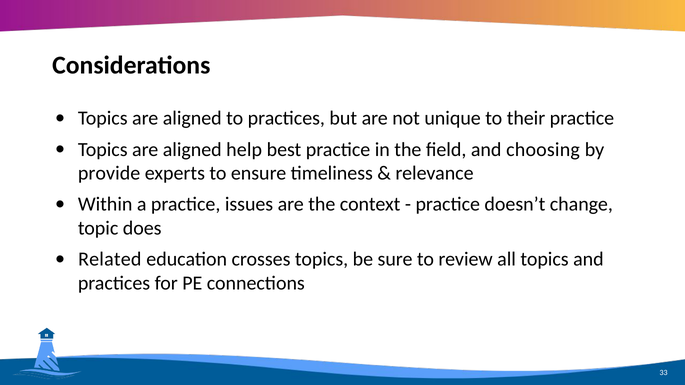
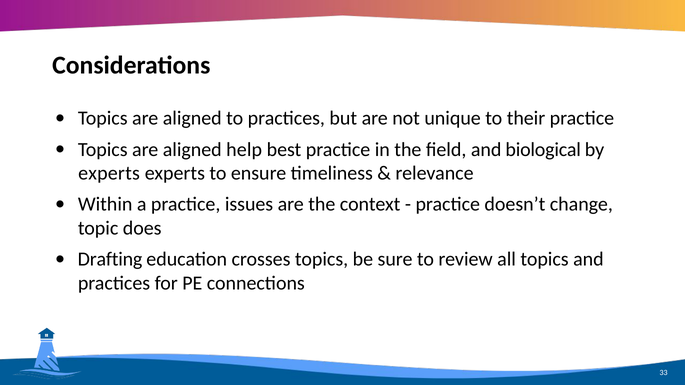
choosing: choosing -> biological (543, 150)
provide: provide -> experts (109, 173)
Related: Related -> Drafting (110, 260)
